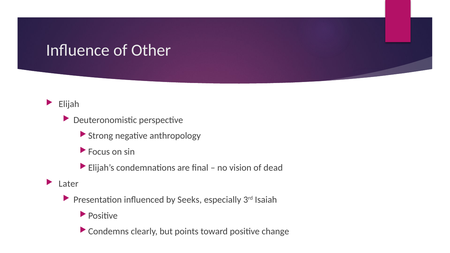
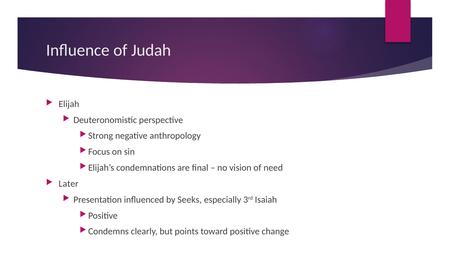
Other: Other -> Judah (151, 50)
dead: dead -> need (273, 168)
